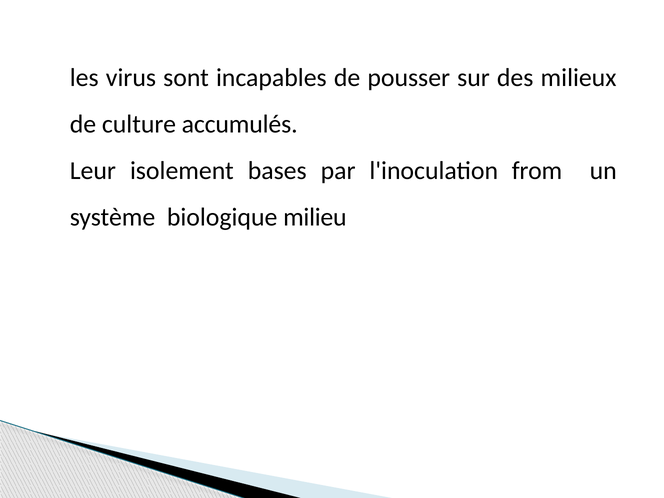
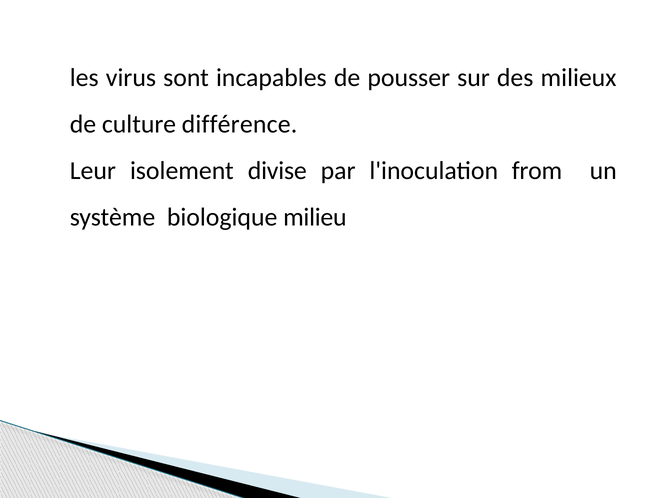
accumulés: accumulés -> différence (240, 124)
bases: bases -> divise (277, 171)
